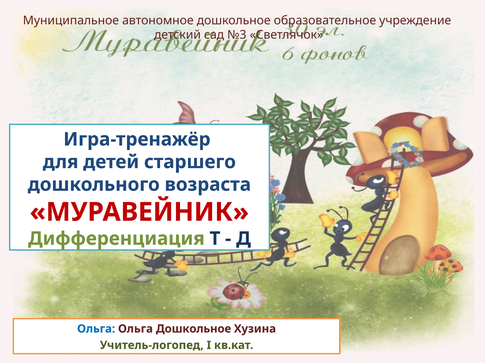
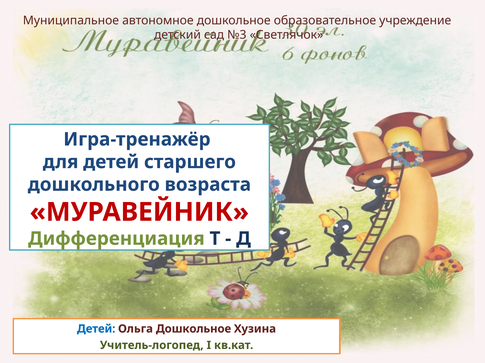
Ольга: Ольга -> Детей (96, 329)
